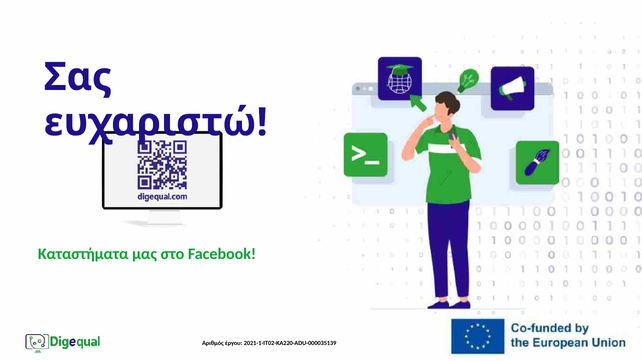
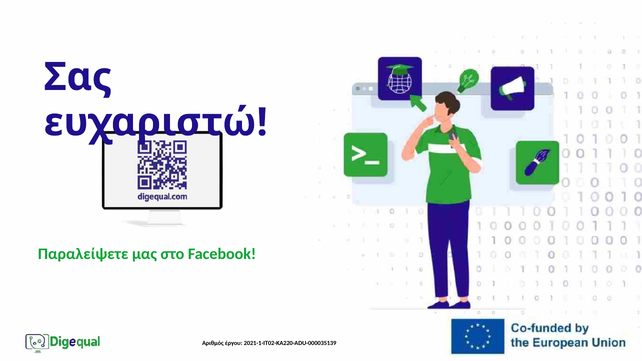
Καταστήματα: Καταστήματα -> Παραλείψετε (83, 254)
